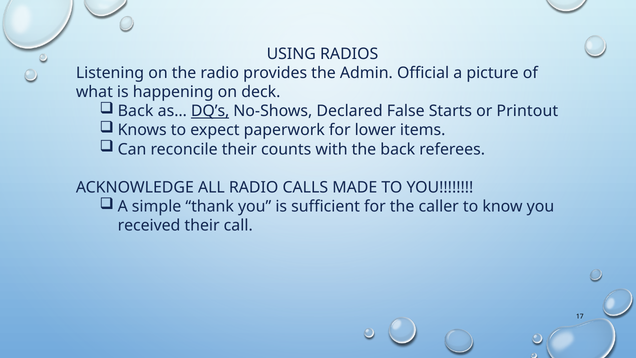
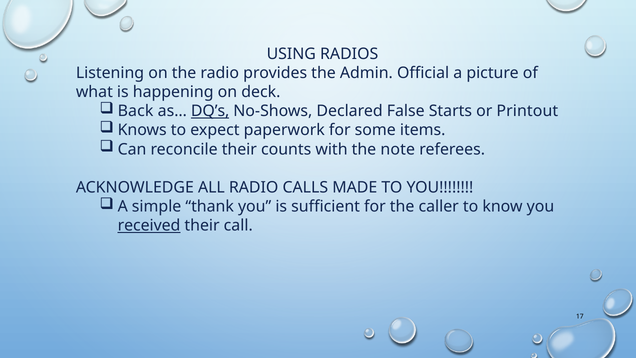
lower: lower -> some (375, 130)
the back: back -> note (398, 149)
received underline: none -> present (149, 225)
